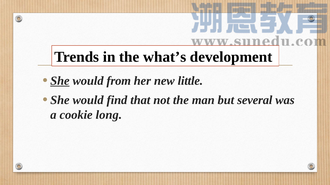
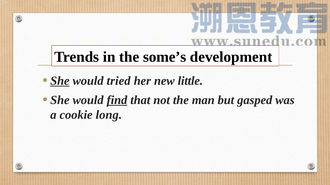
what’s: what’s -> some’s (165, 57)
from: from -> tried (119, 81)
find underline: none -> present (117, 100)
several: several -> gasped (255, 100)
